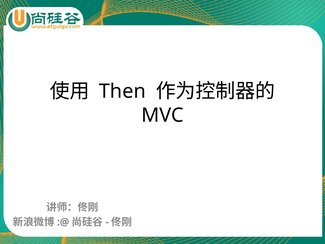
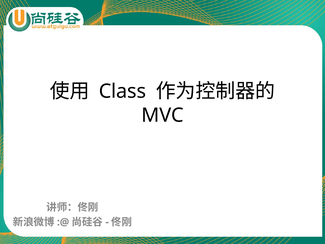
Then: Then -> Class (122, 91)
